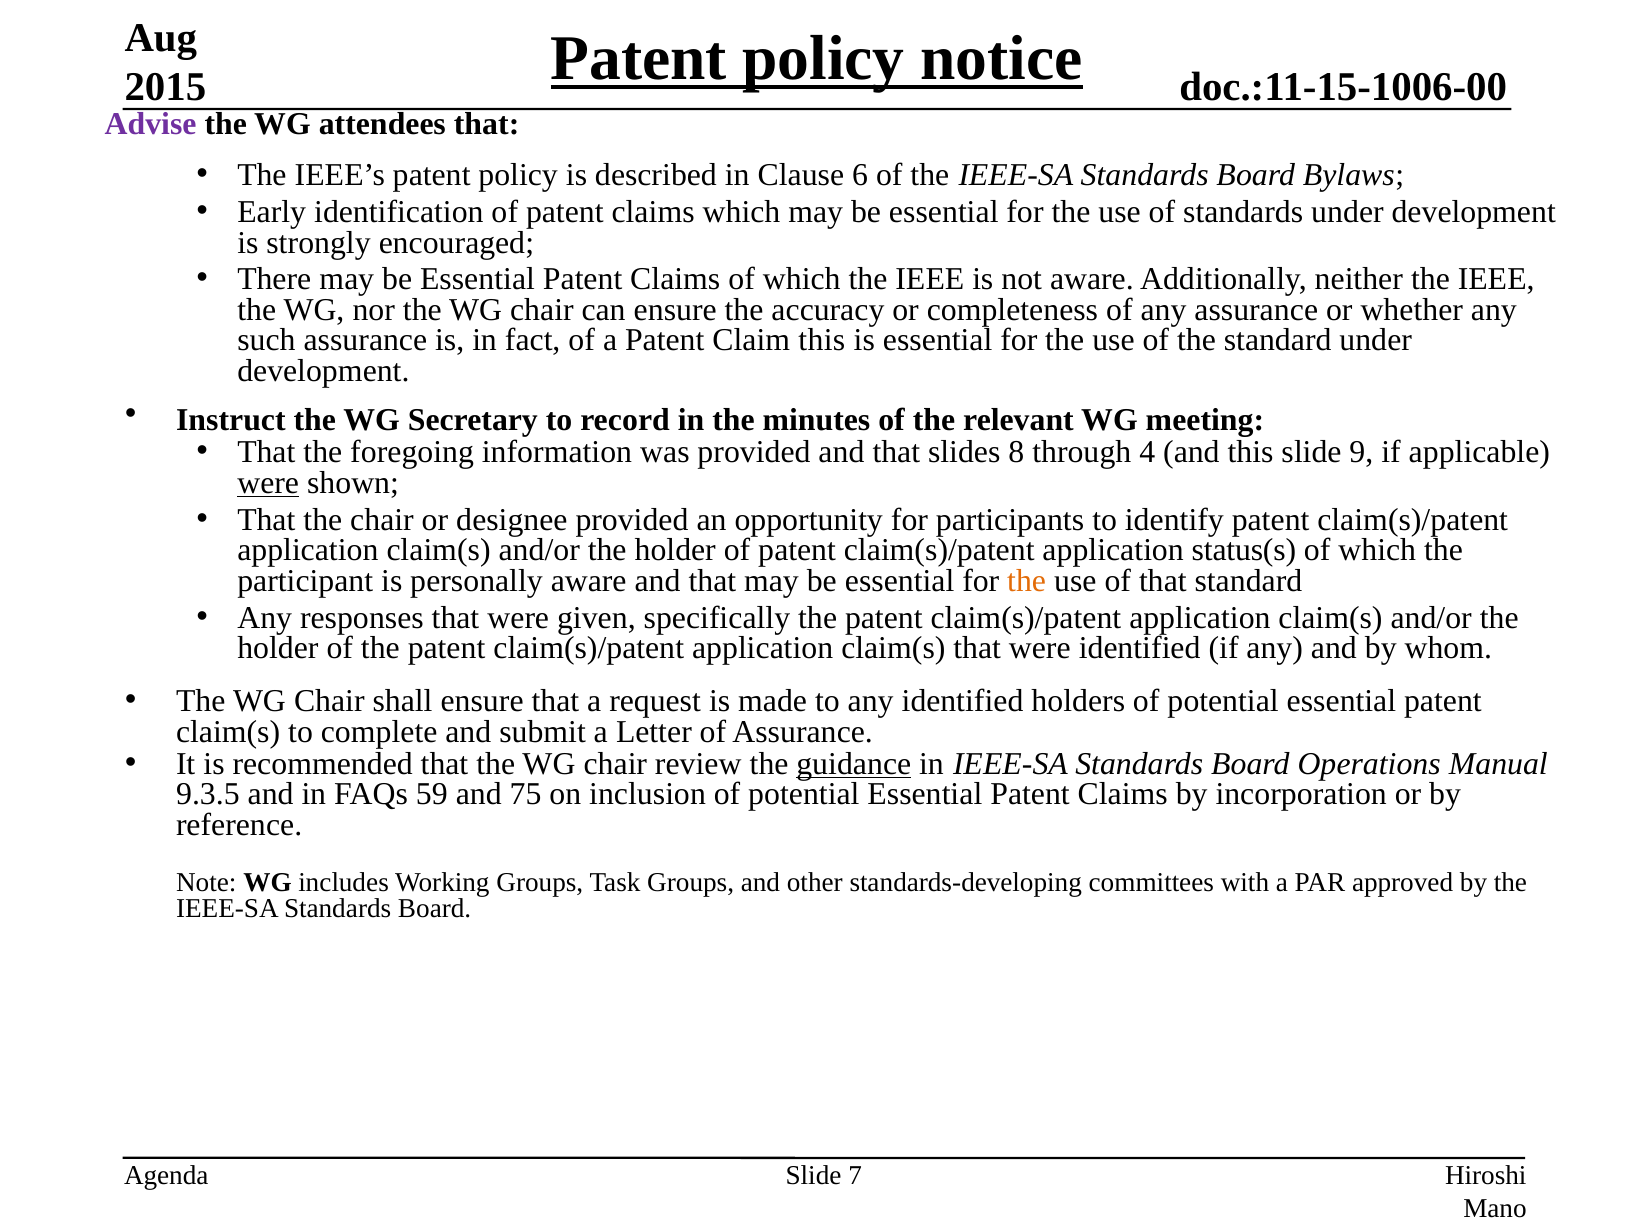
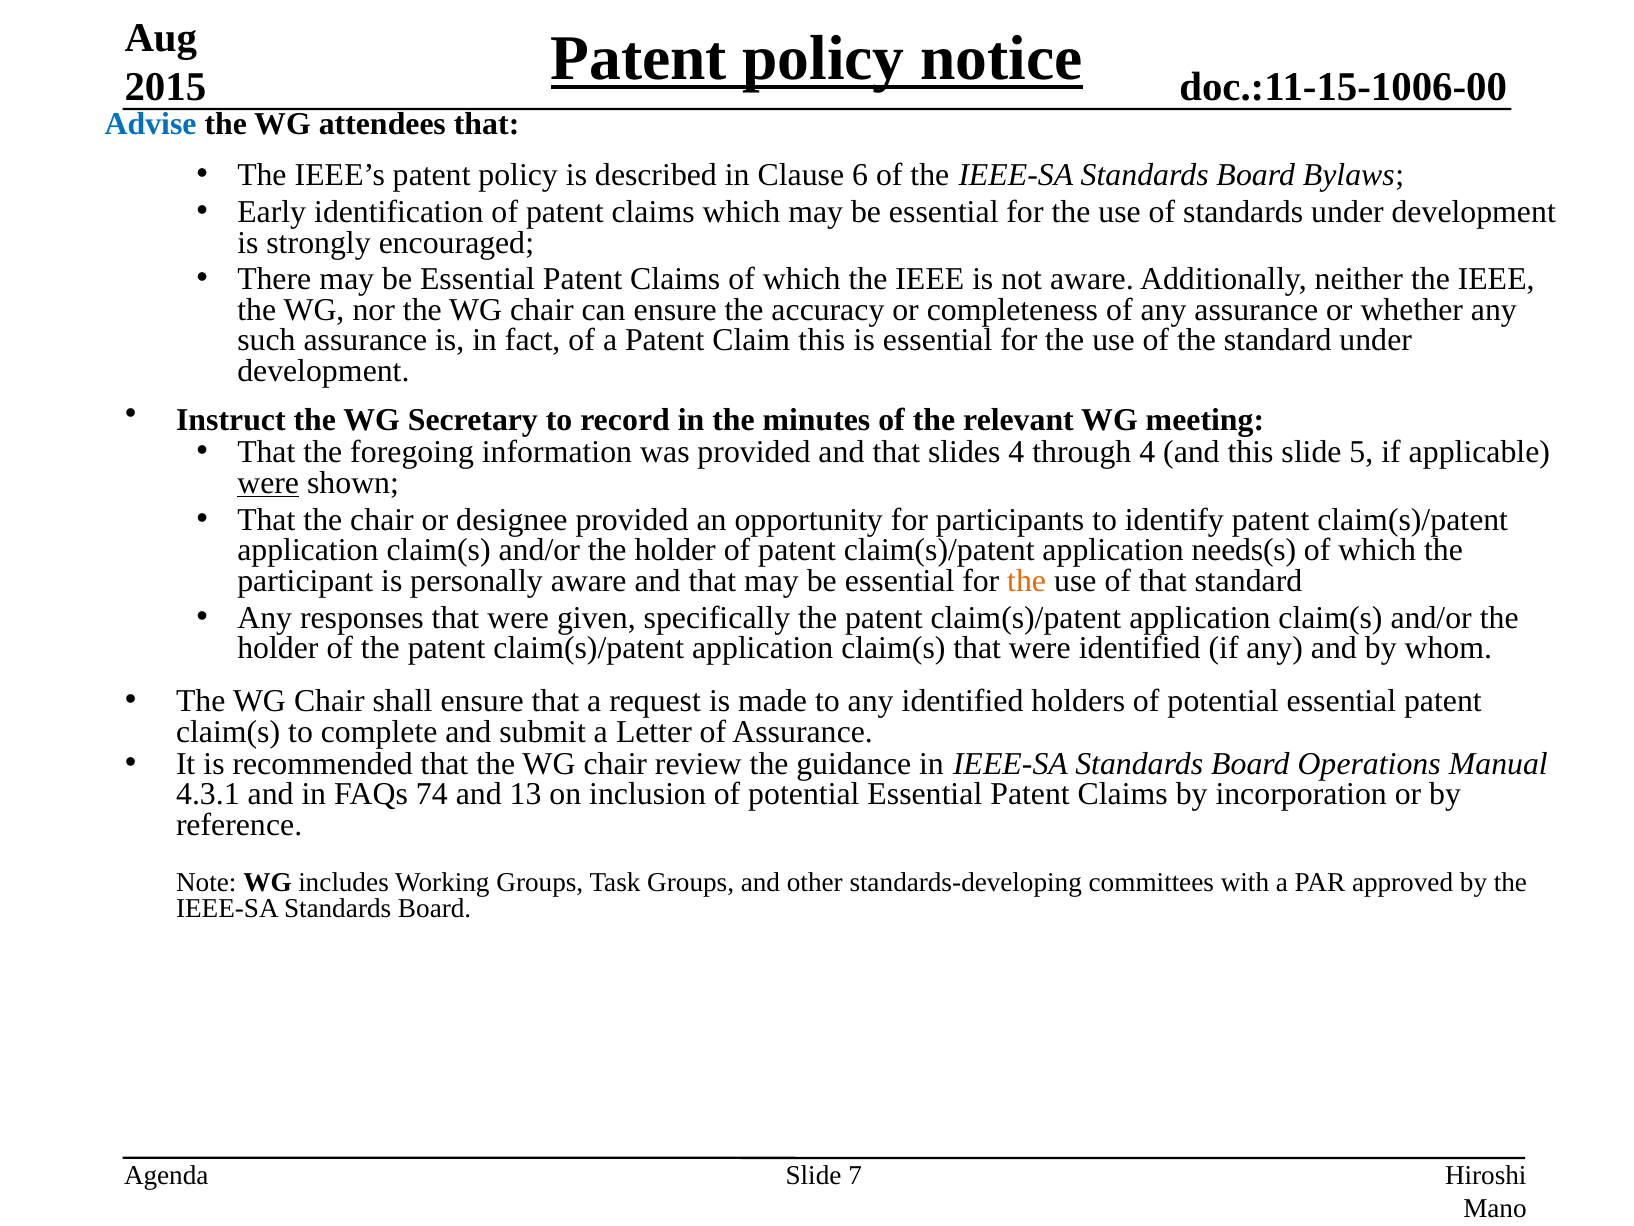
Advise colour: purple -> blue (151, 124)
slides 8: 8 -> 4 (1016, 452)
9: 9 -> 5 (1361, 452)
status(s: status(s -> needs(s (1244, 550)
guidance underline: present -> none (854, 764)
9.3.5: 9.3.5 -> 4.3.1 (208, 794)
59: 59 -> 74 (432, 794)
75: 75 -> 13 (526, 794)
